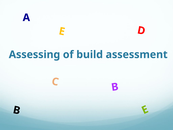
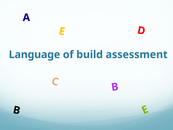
Assessing: Assessing -> Language (34, 54)
